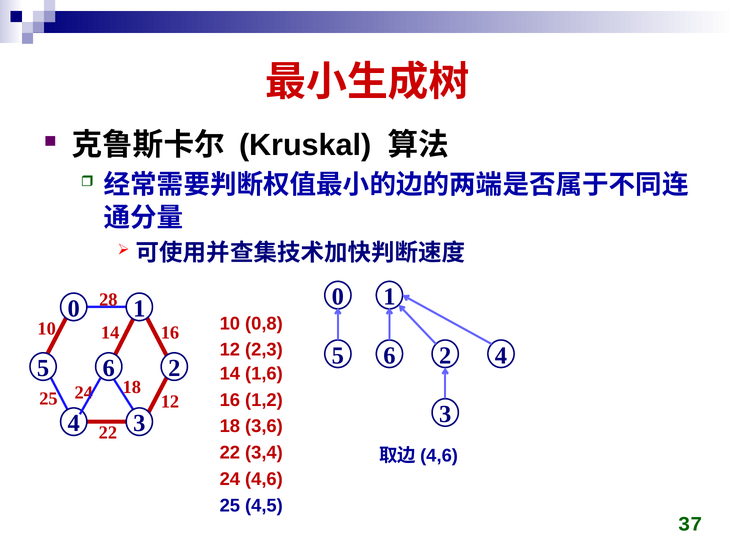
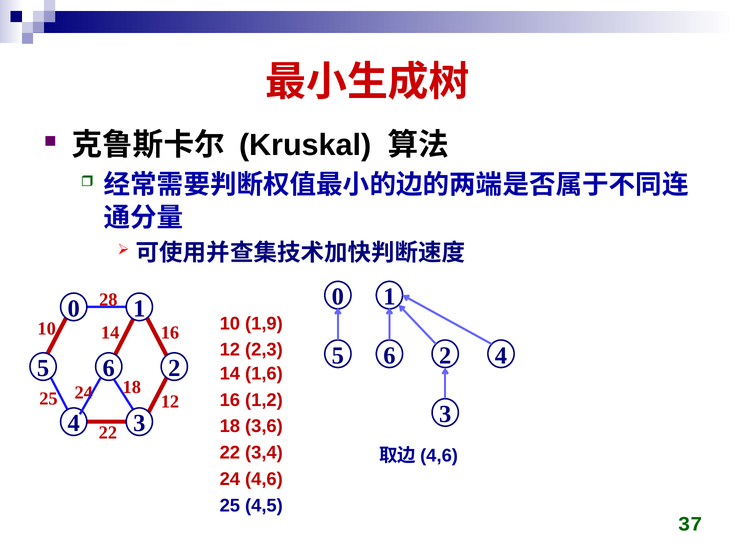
0,8: 0,8 -> 1,9 (264, 324)
